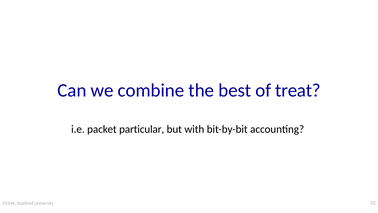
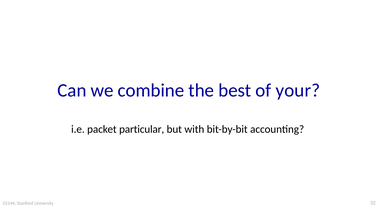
treat: treat -> your (298, 90)
